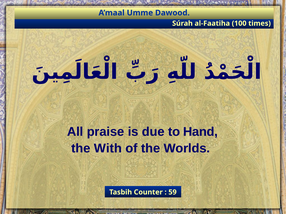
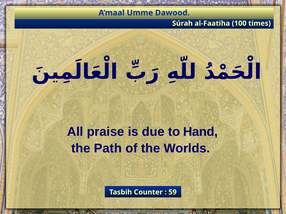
With: With -> Path (108, 149)
